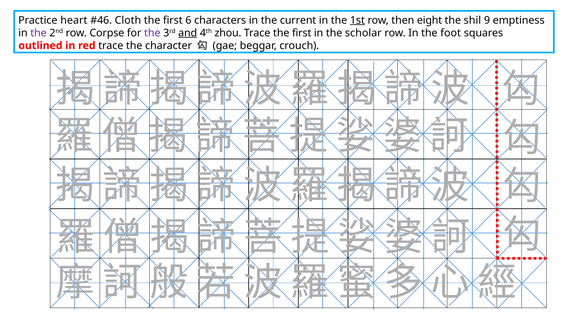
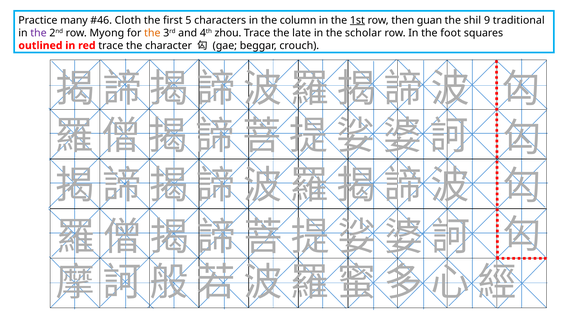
heart: heart -> many (74, 20)
6: 6 -> 5 (188, 20)
current: current -> column (298, 20)
eight: eight -> guan (430, 20)
emptiness: emptiness -> traditional (519, 20)
Corpse: Corpse -> Myong (107, 33)
the colour: purple -> orange (152, 33)
and underline: present -> none (188, 33)
Trace the first: first -> late (302, 33)
